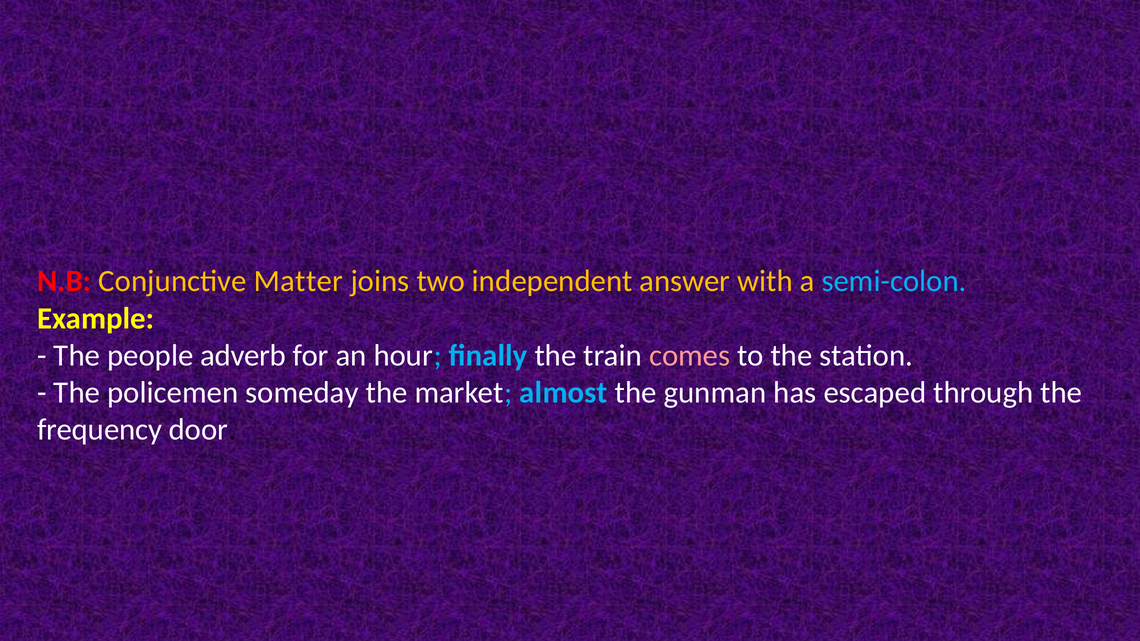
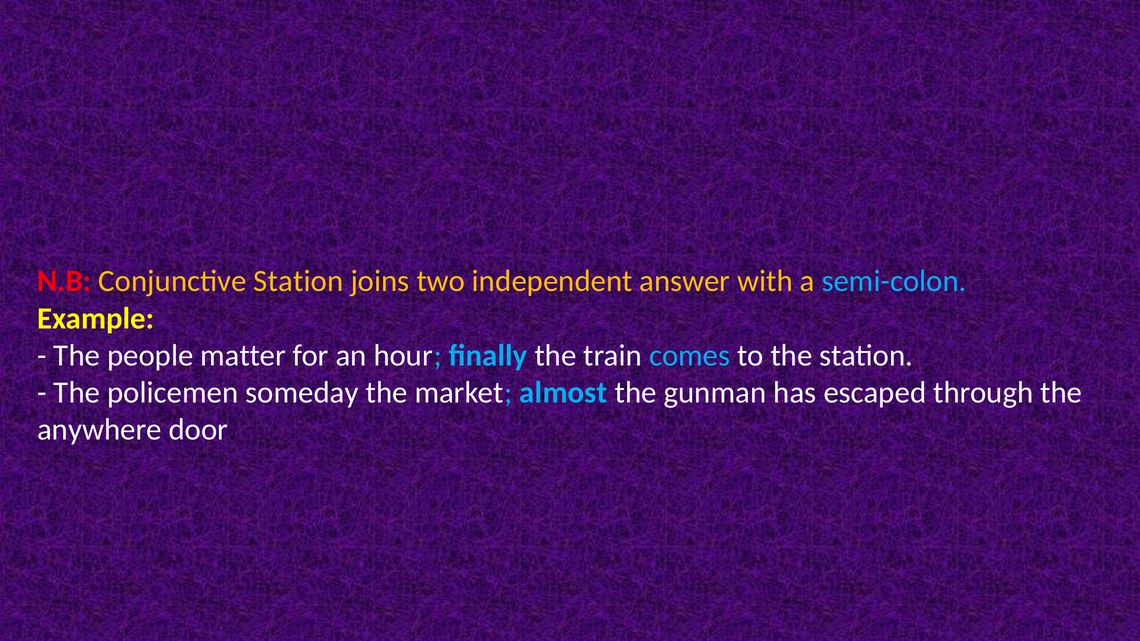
Conjunctive Matter: Matter -> Station (298, 281)
adverb: adverb -> matter (243, 355)
comes colour: pink -> light blue (690, 355)
frequency: frequency -> anywhere (99, 430)
